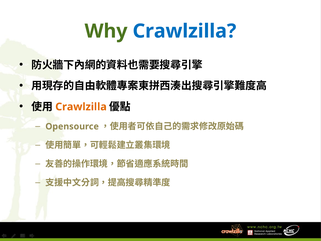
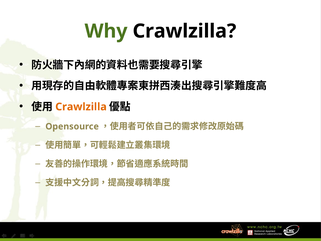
Crawlzilla colour: blue -> black (184, 31)
